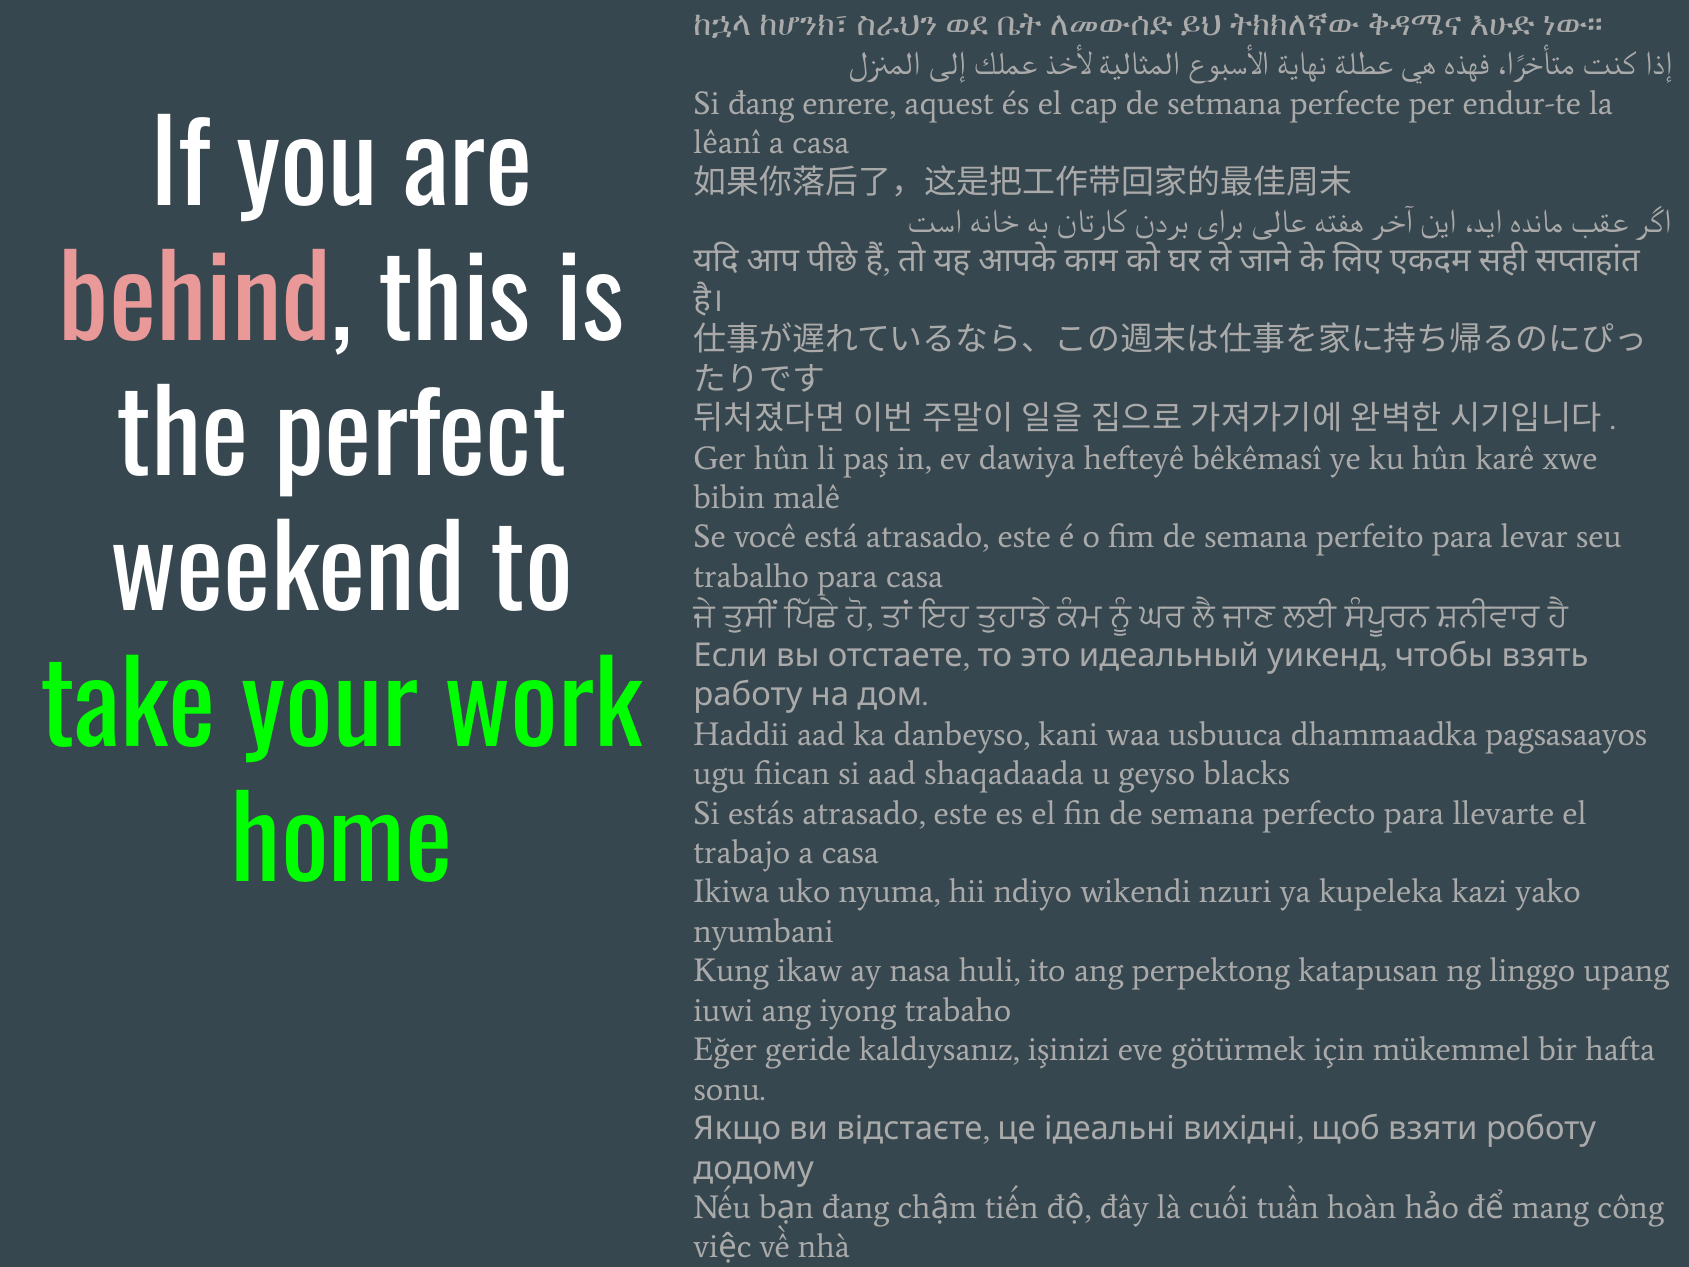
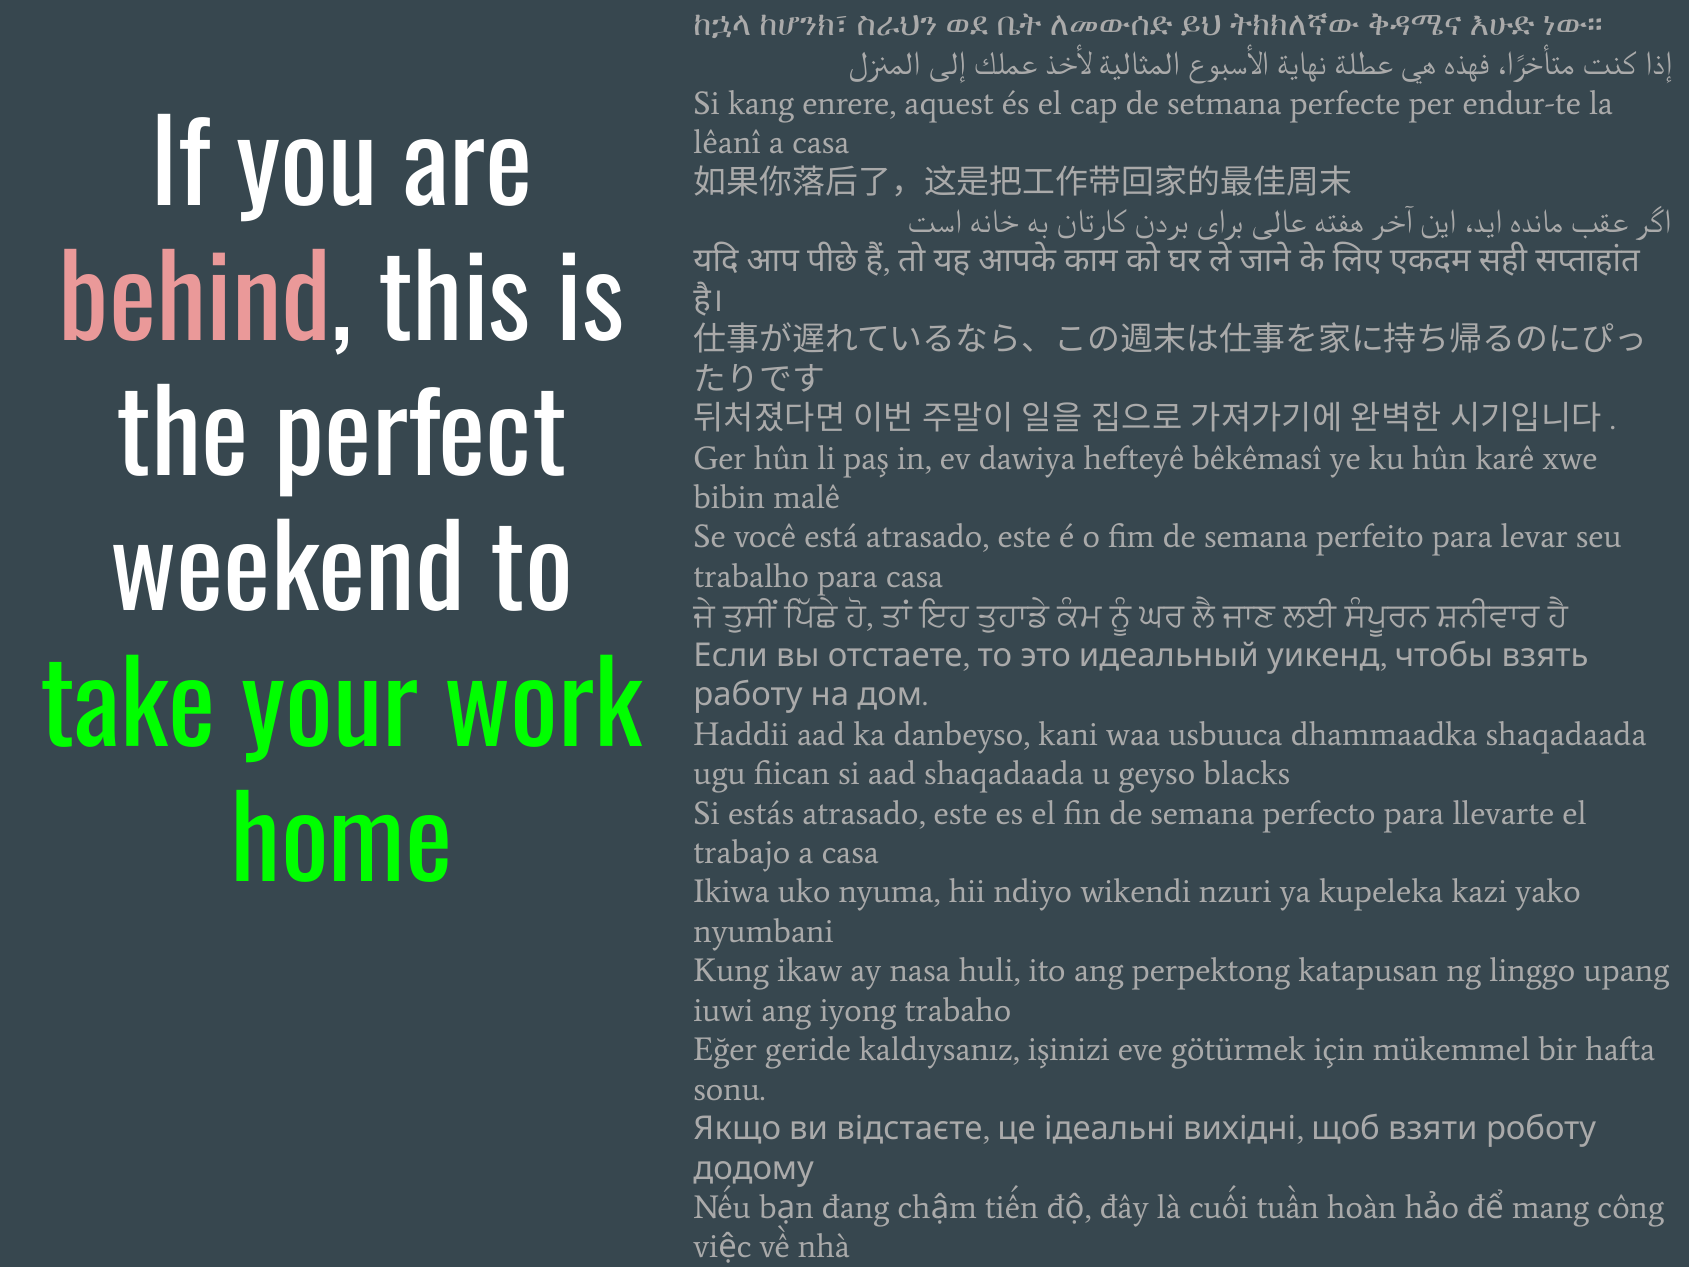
Si đang: đang -> kang (761, 103)
dhammaadka pagsasaayos: pagsasaayos -> shaqadaada (1566, 734)
